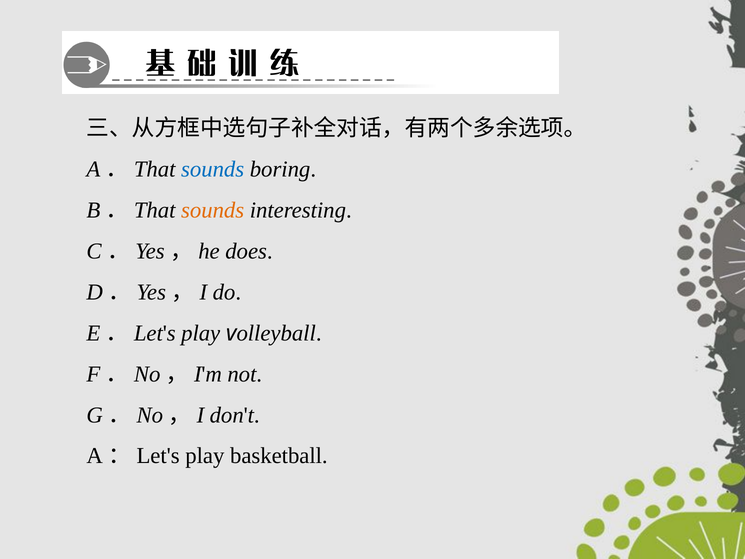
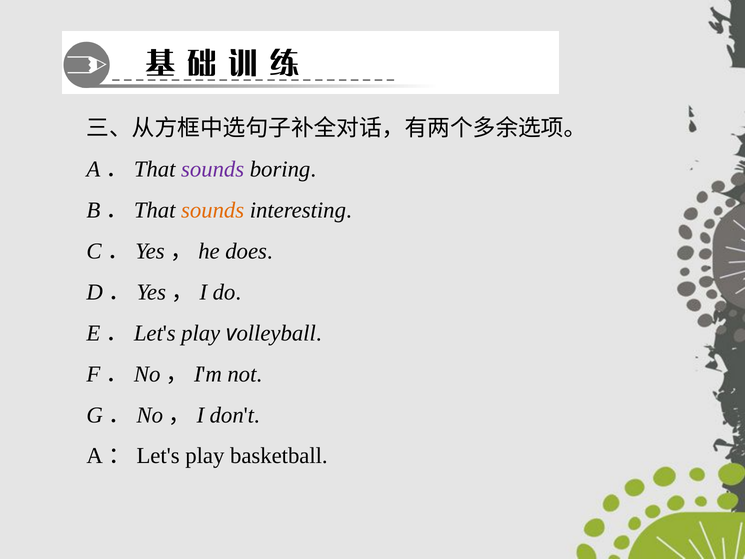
sounds colour: blue -> purple (213, 169)
